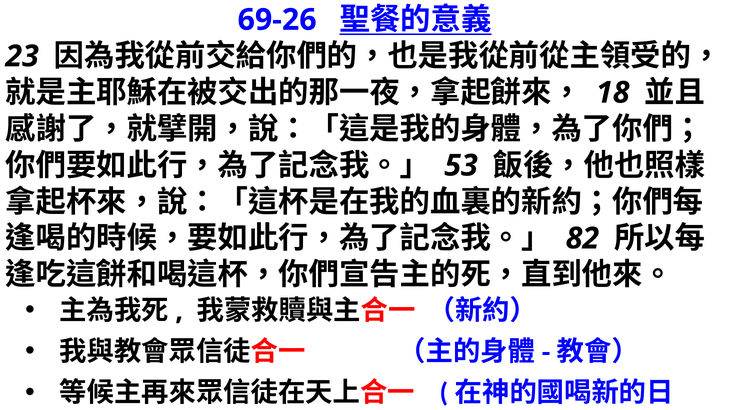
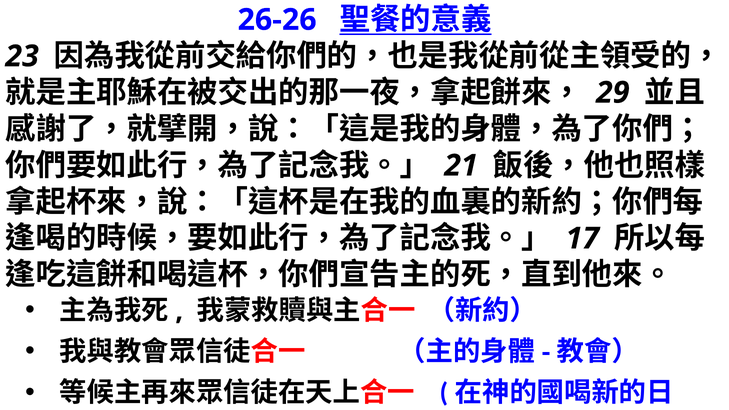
69-26: 69-26 -> 26-26 (277, 20)
18: 18 -> 29 (613, 93)
53: 53 -> 21 (461, 166)
82: 82 -> 17 (582, 238)
